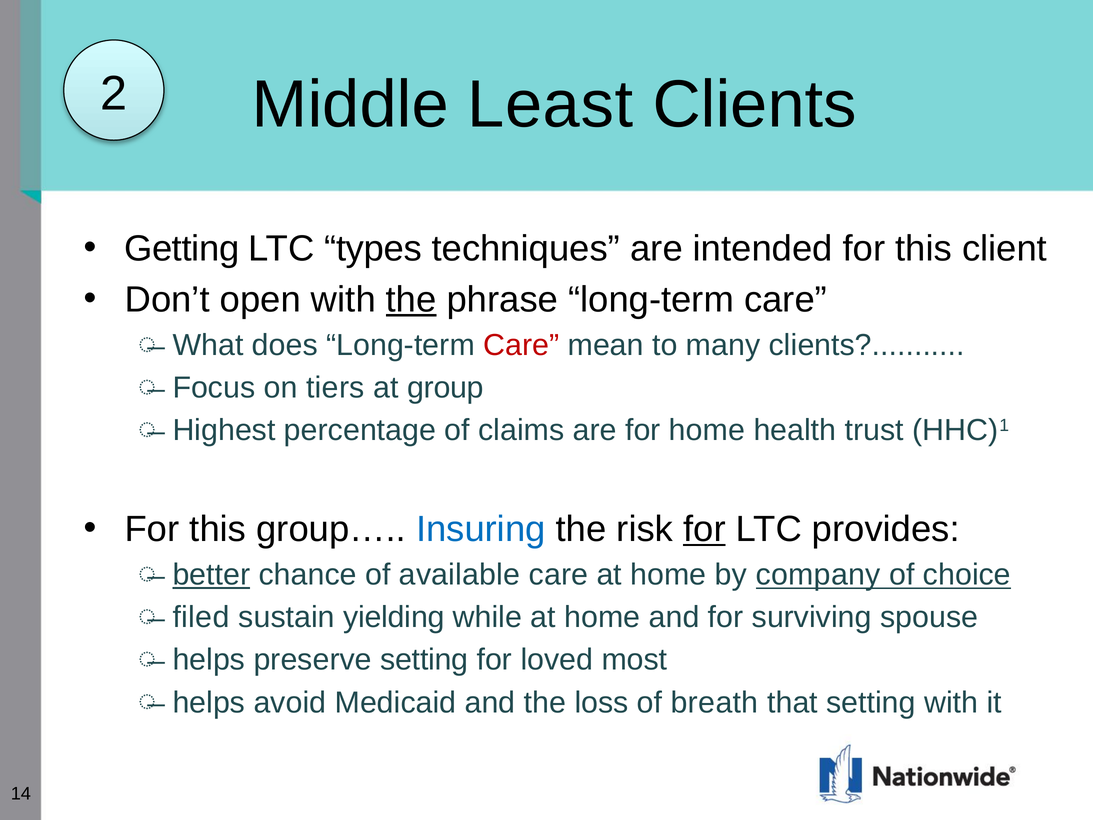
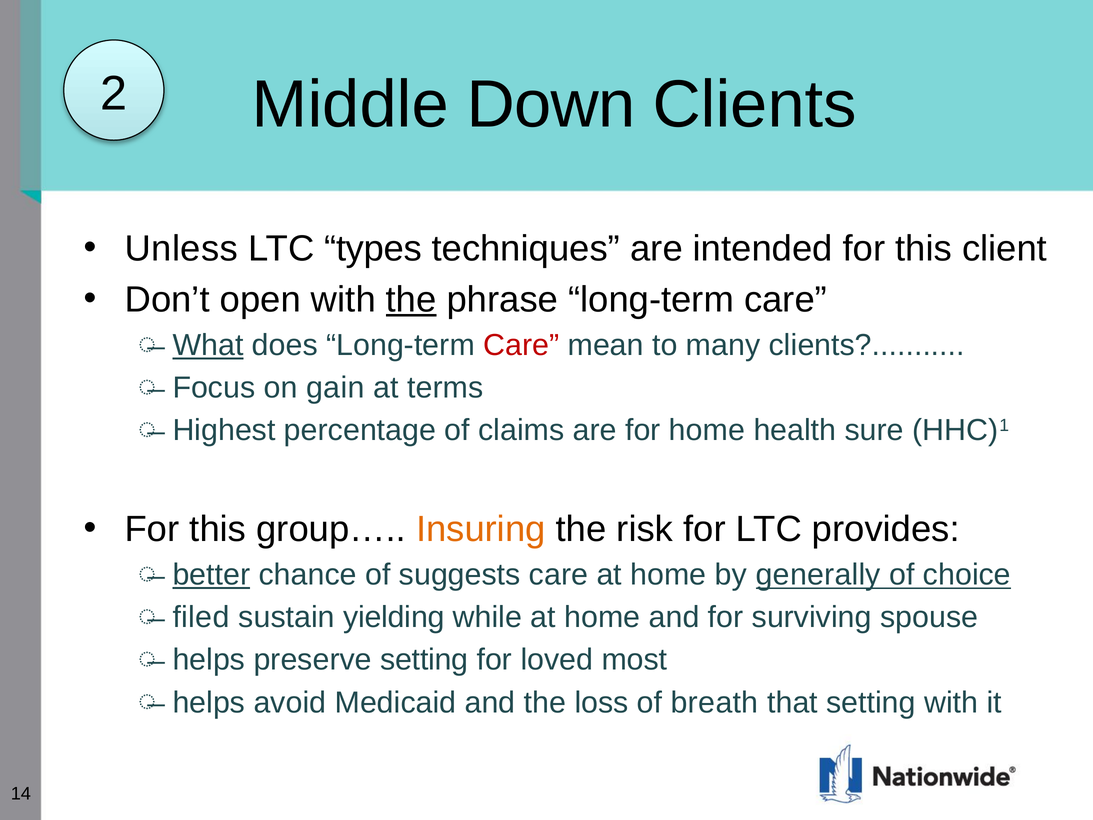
Least: Least -> Down (551, 105)
Getting: Getting -> Unless (181, 248)
What underline: none -> present (208, 345)
tiers: tiers -> gain (335, 388)
group: group -> terms (445, 388)
trust: trust -> sure (874, 430)
Insuring colour: blue -> orange (481, 529)
for underline: present -> none (704, 529)
available: available -> suggests (460, 575)
company: company -> generally (818, 575)
